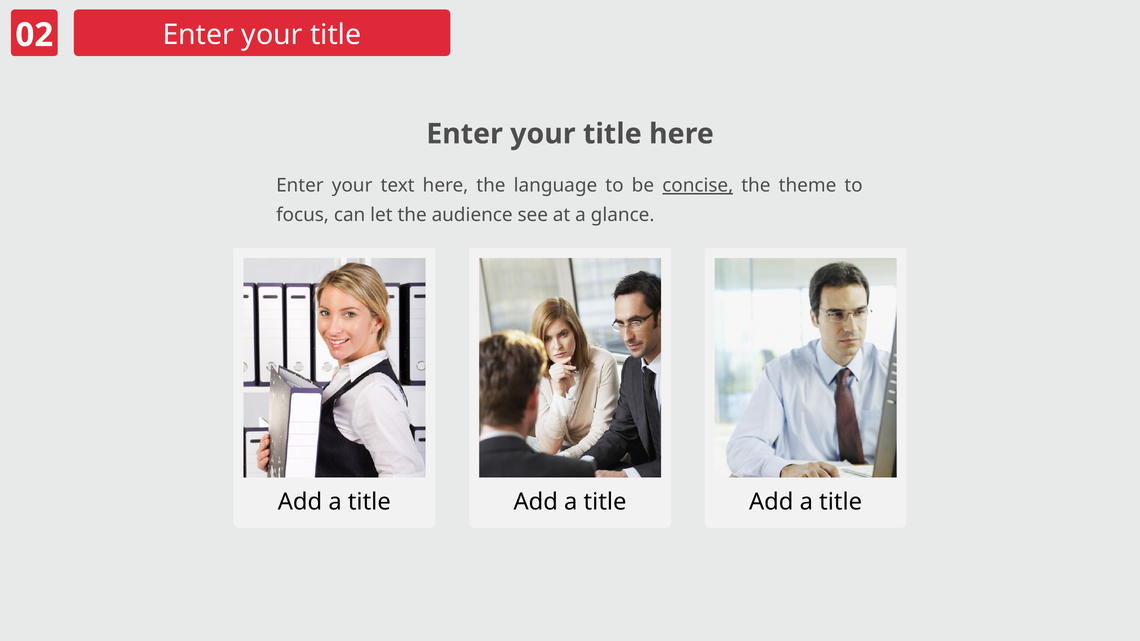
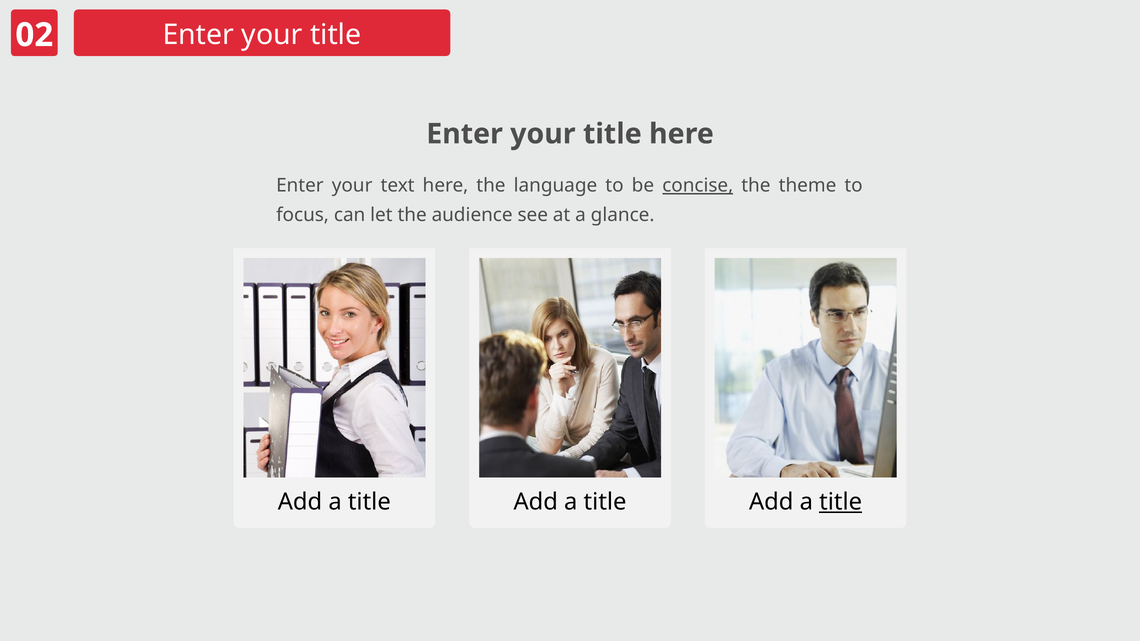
title underline: none -> present (841, 502)
